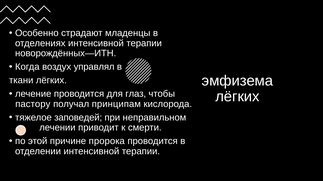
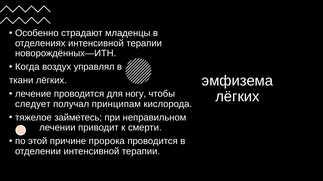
глаз: глаз -> ногу (136, 94)
пастору: пастору -> следует (33, 104)
заповедей: заповедей -> займетесь (78, 118)
